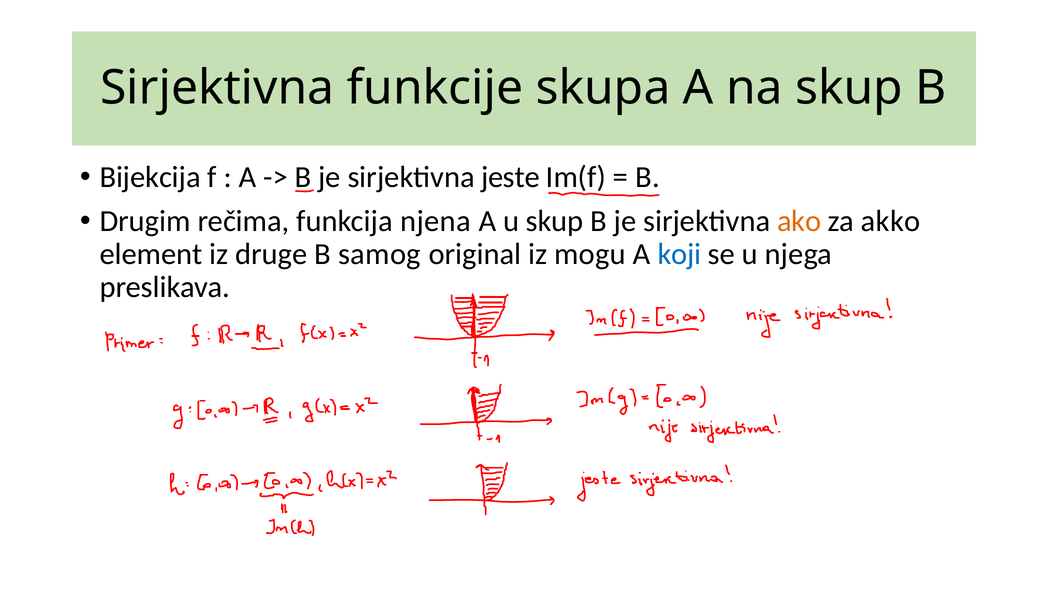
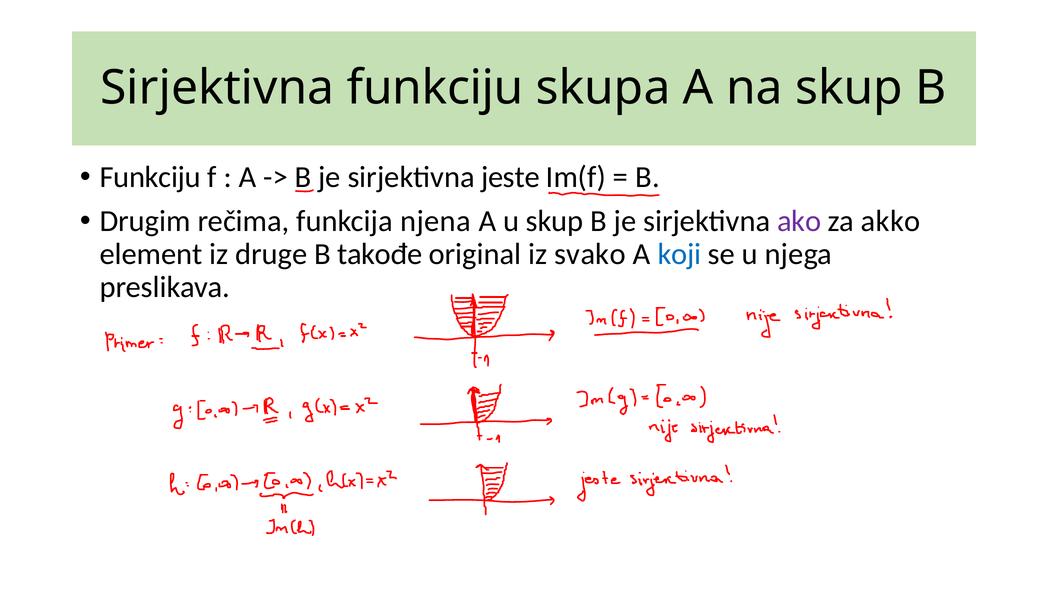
Sirjektivna funkcije: funkcije -> funkciju (435, 88)
Bijekcija: Bijekcija -> Funkciju (150, 177)
ako colour: orange -> purple (799, 221)
samog: samog -> takođe (380, 254)
mogu: mogu -> svako (590, 254)
